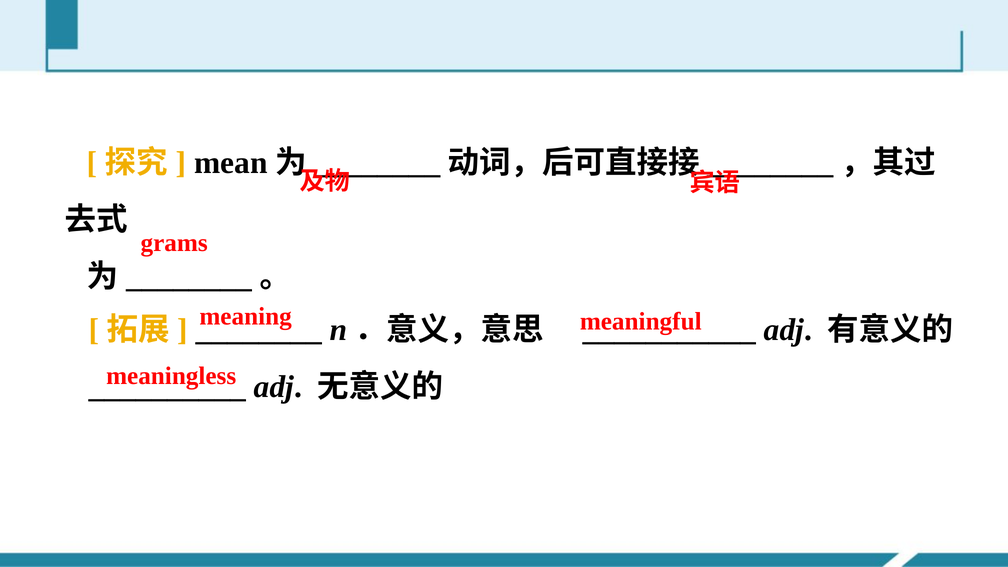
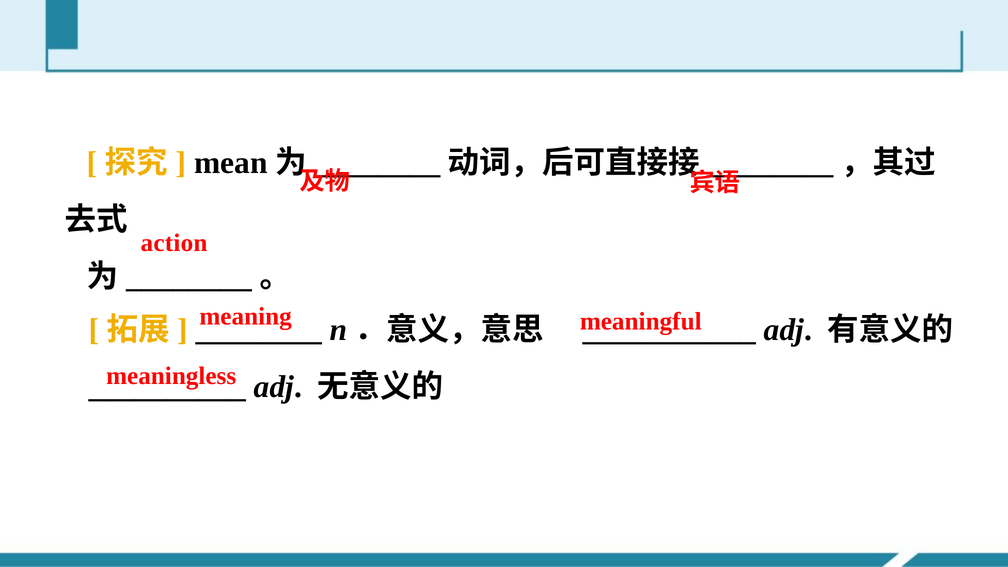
grams: grams -> action (174, 243)
